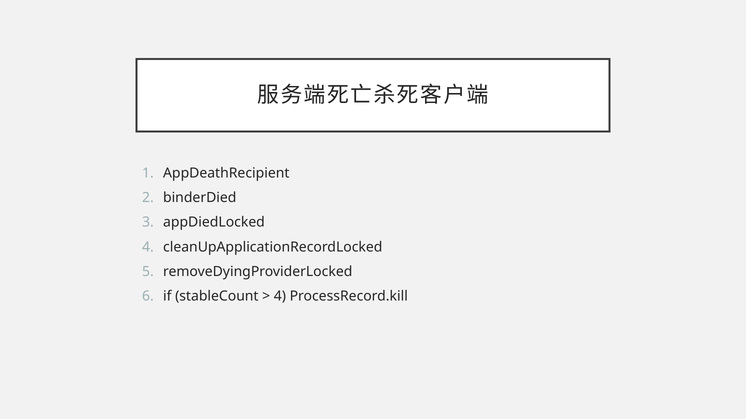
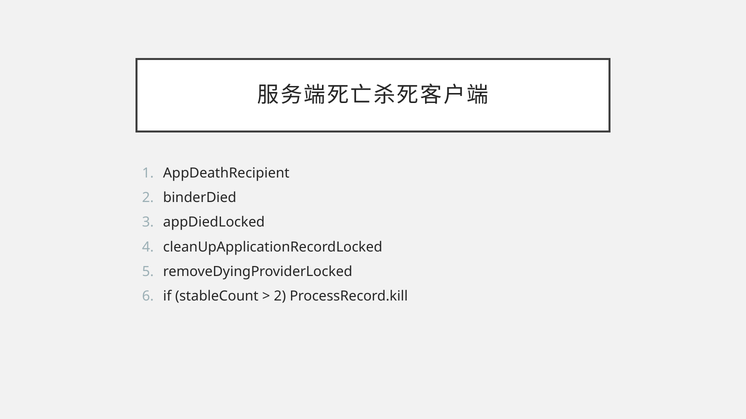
4: 4 -> 2 (280, 296)
